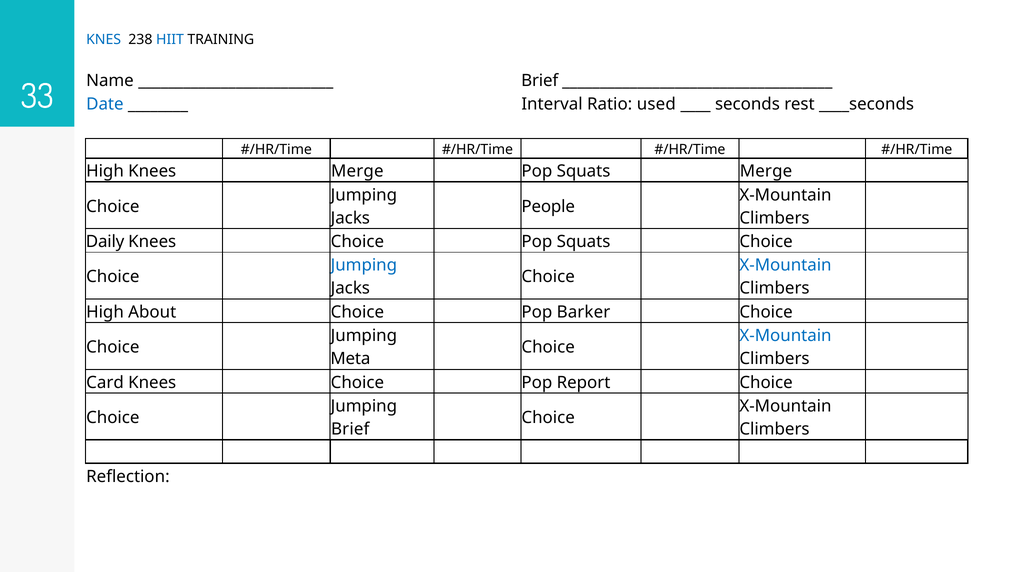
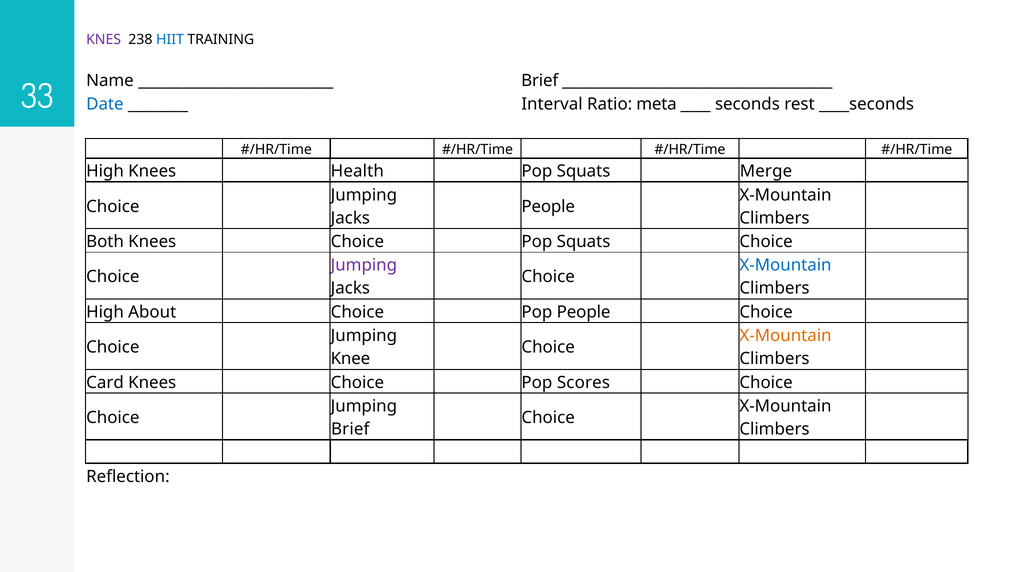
KNES colour: blue -> purple (104, 39)
used: used -> meta (656, 104)
Knees Merge: Merge -> Health (357, 171)
Daily: Daily -> Both (105, 241)
Jumping colour: blue -> purple (364, 265)
Pop Barker: Barker -> People (584, 312)
X-Mountain colour: blue -> orange (786, 335)
Meta: Meta -> Knee (350, 358)
Report: Report -> Scores (583, 382)
